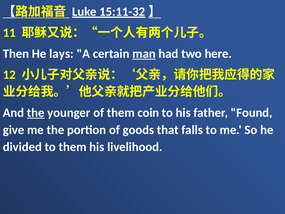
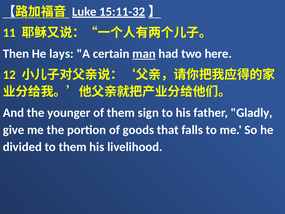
the underline: present -> none (36, 113)
coin: coin -> sign (148, 113)
Found: Found -> Gladly (252, 113)
